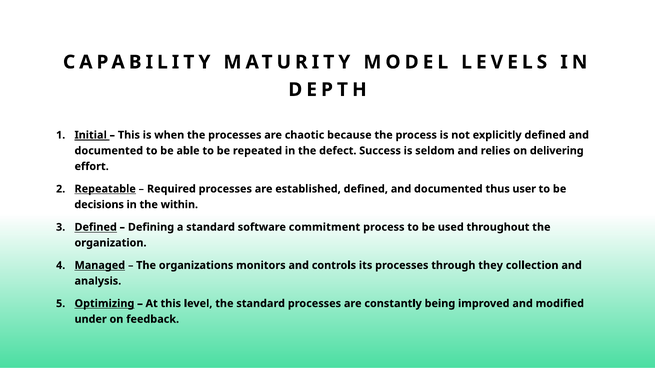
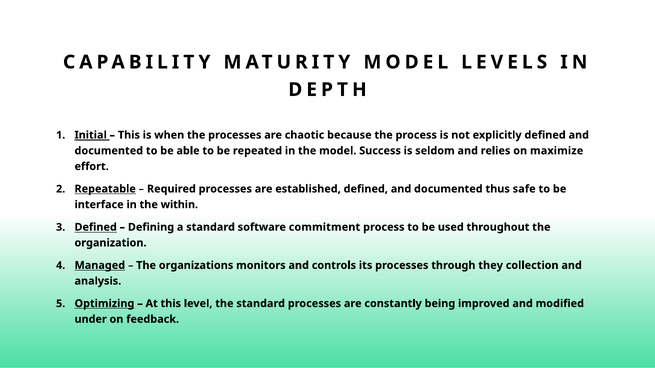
the defect: defect -> model (338, 151)
delivering: delivering -> maximize (557, 151)
user: user -> safe (524, 189)
decisions: decisions -> interface (99, 205)
